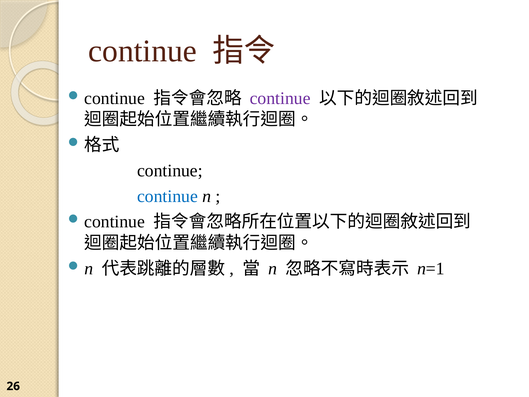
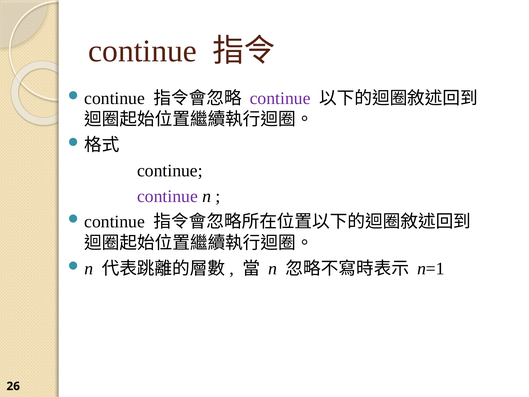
continue colour: blue -> purple (167, 196)
